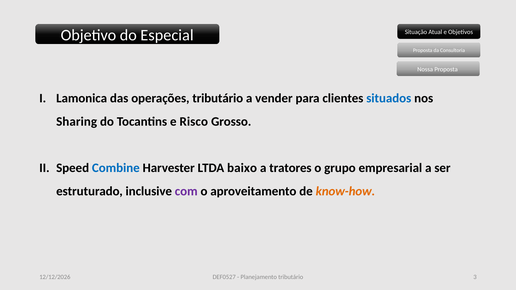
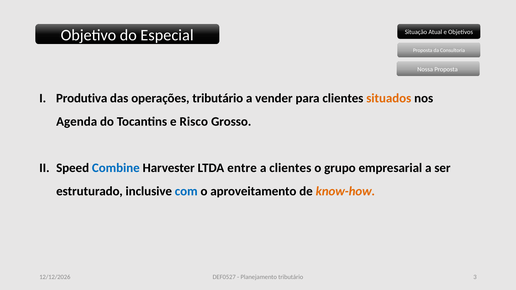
Lamonica: Lamonica -> Produtiva (82, 98)
situados colour: blue -> orange (389, 98)
Sharing: Sharing -> Agenda (77, 122)
baixo: baixo -> entre (242, 168)
a tratores: tratores -> clientes (290, 168)
com colour: purple -> blue (186, 191)
